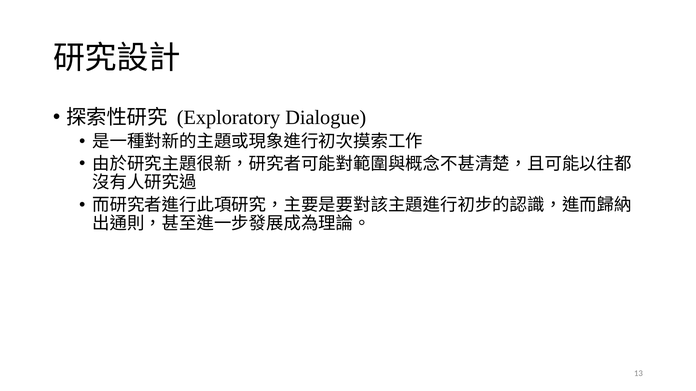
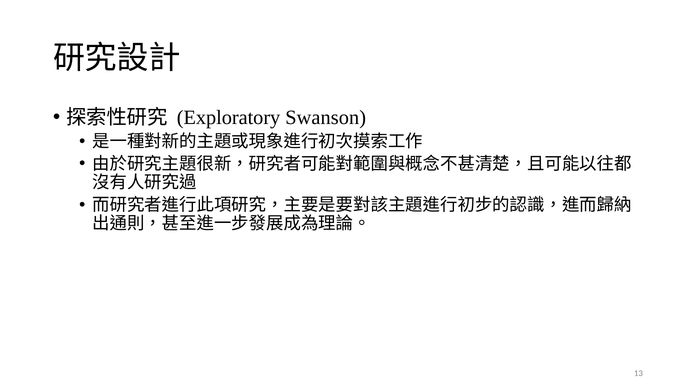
Dialogue: Dialogue -> Swanson (326, 118)
